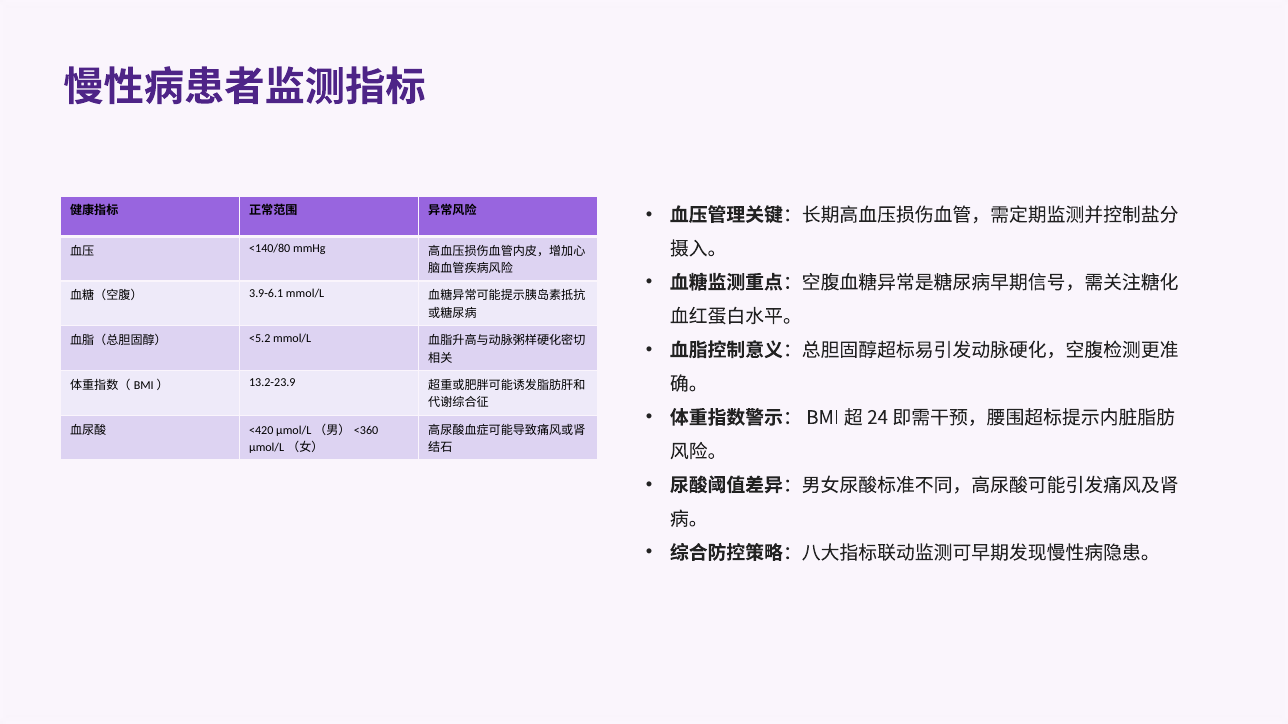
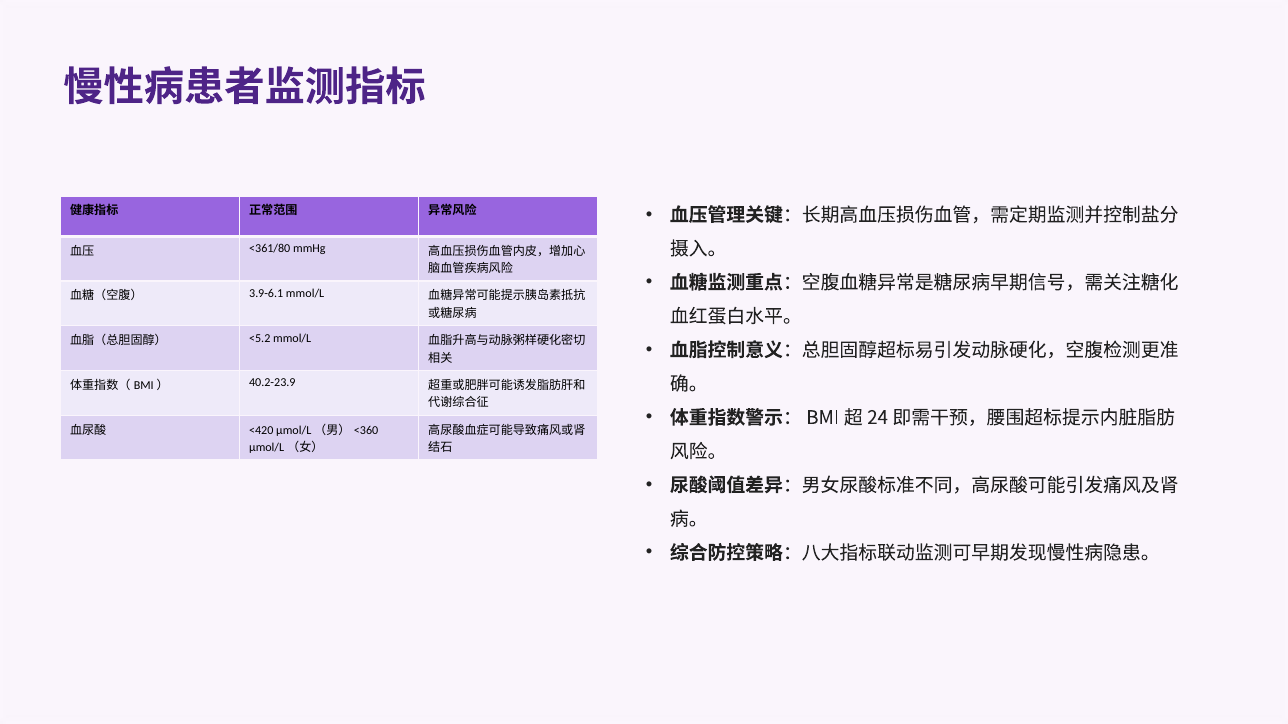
<140/80: <140/80 -> <361/80 (270, 249)
13.2-23.9: 13.2-23.9 -> 40.2-23.9 (272, 383)
